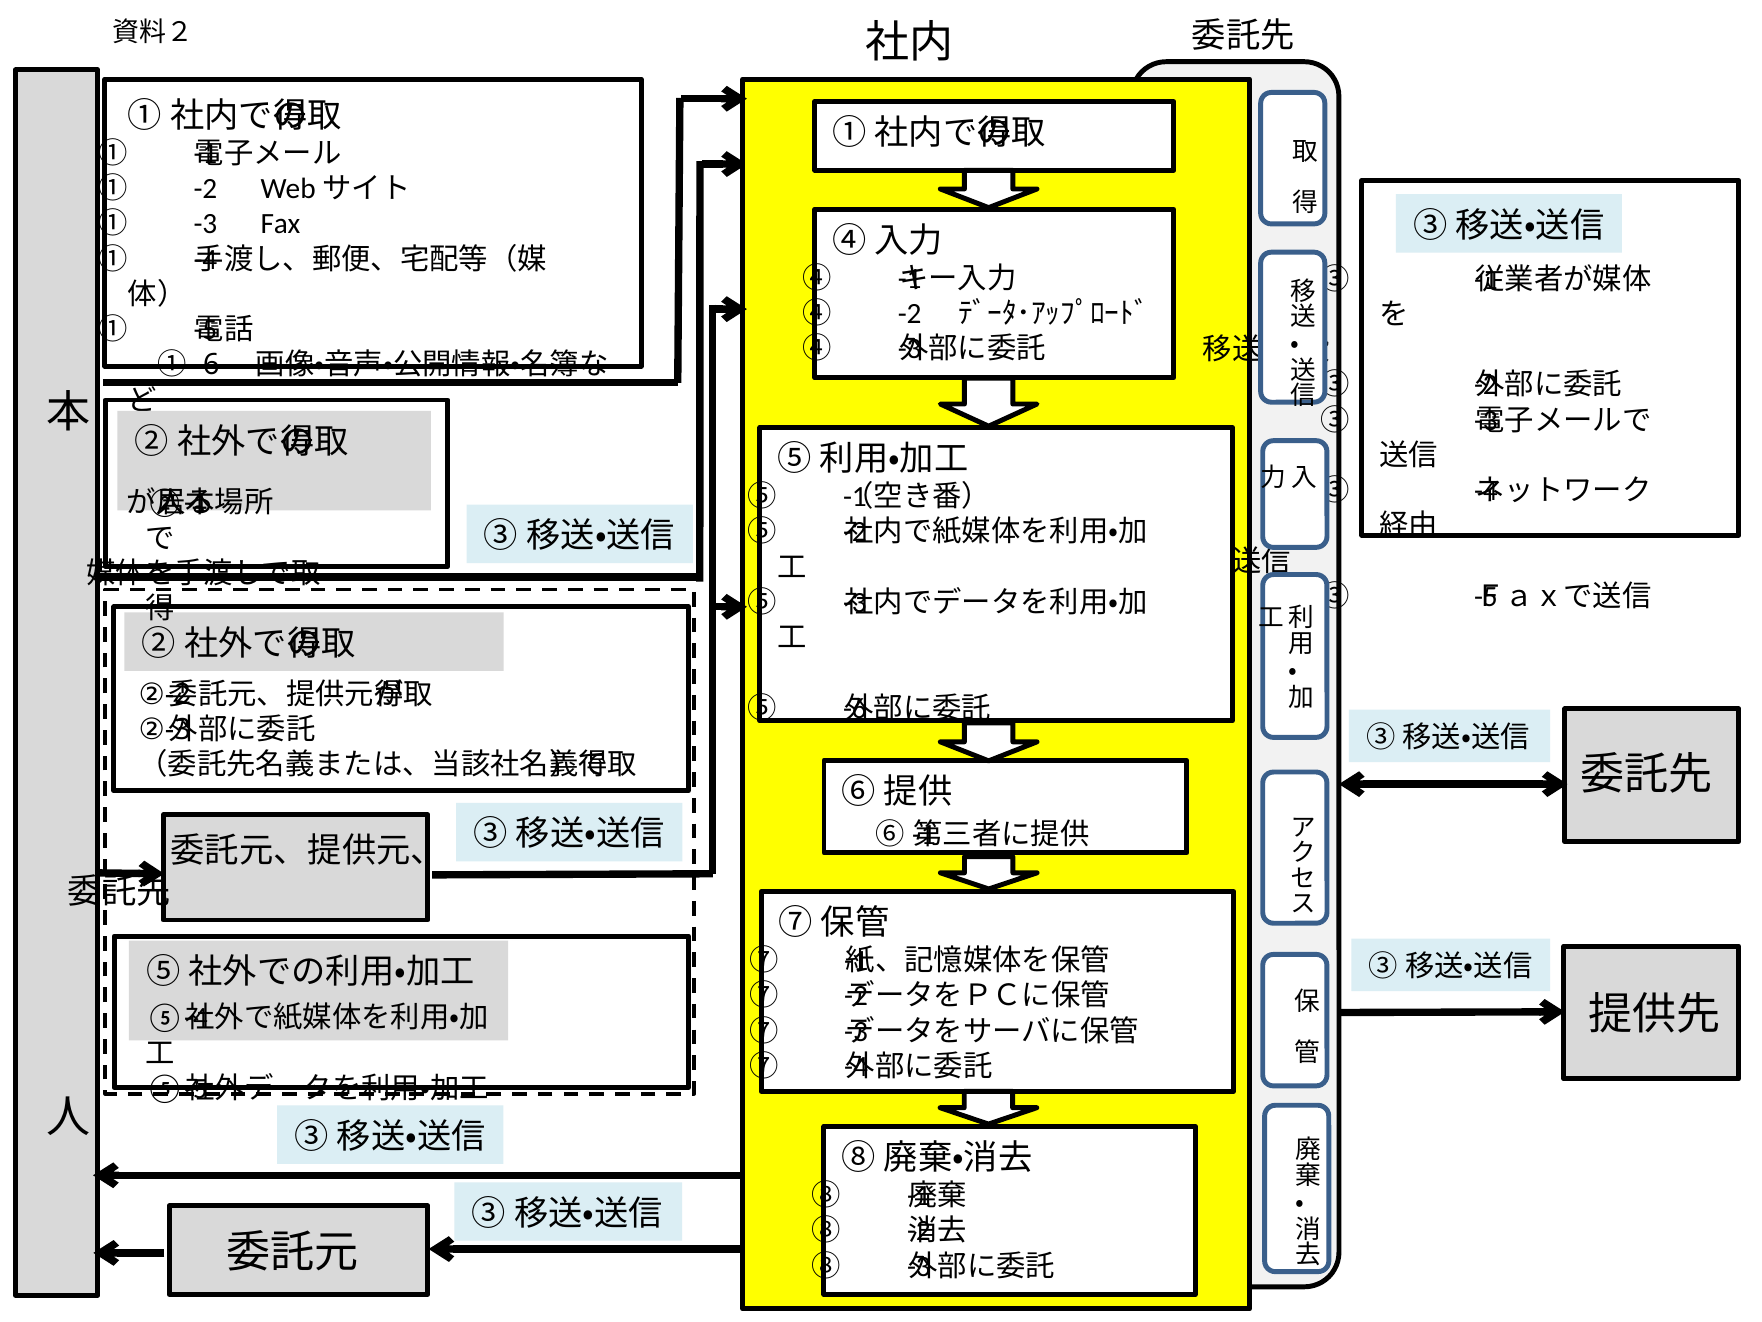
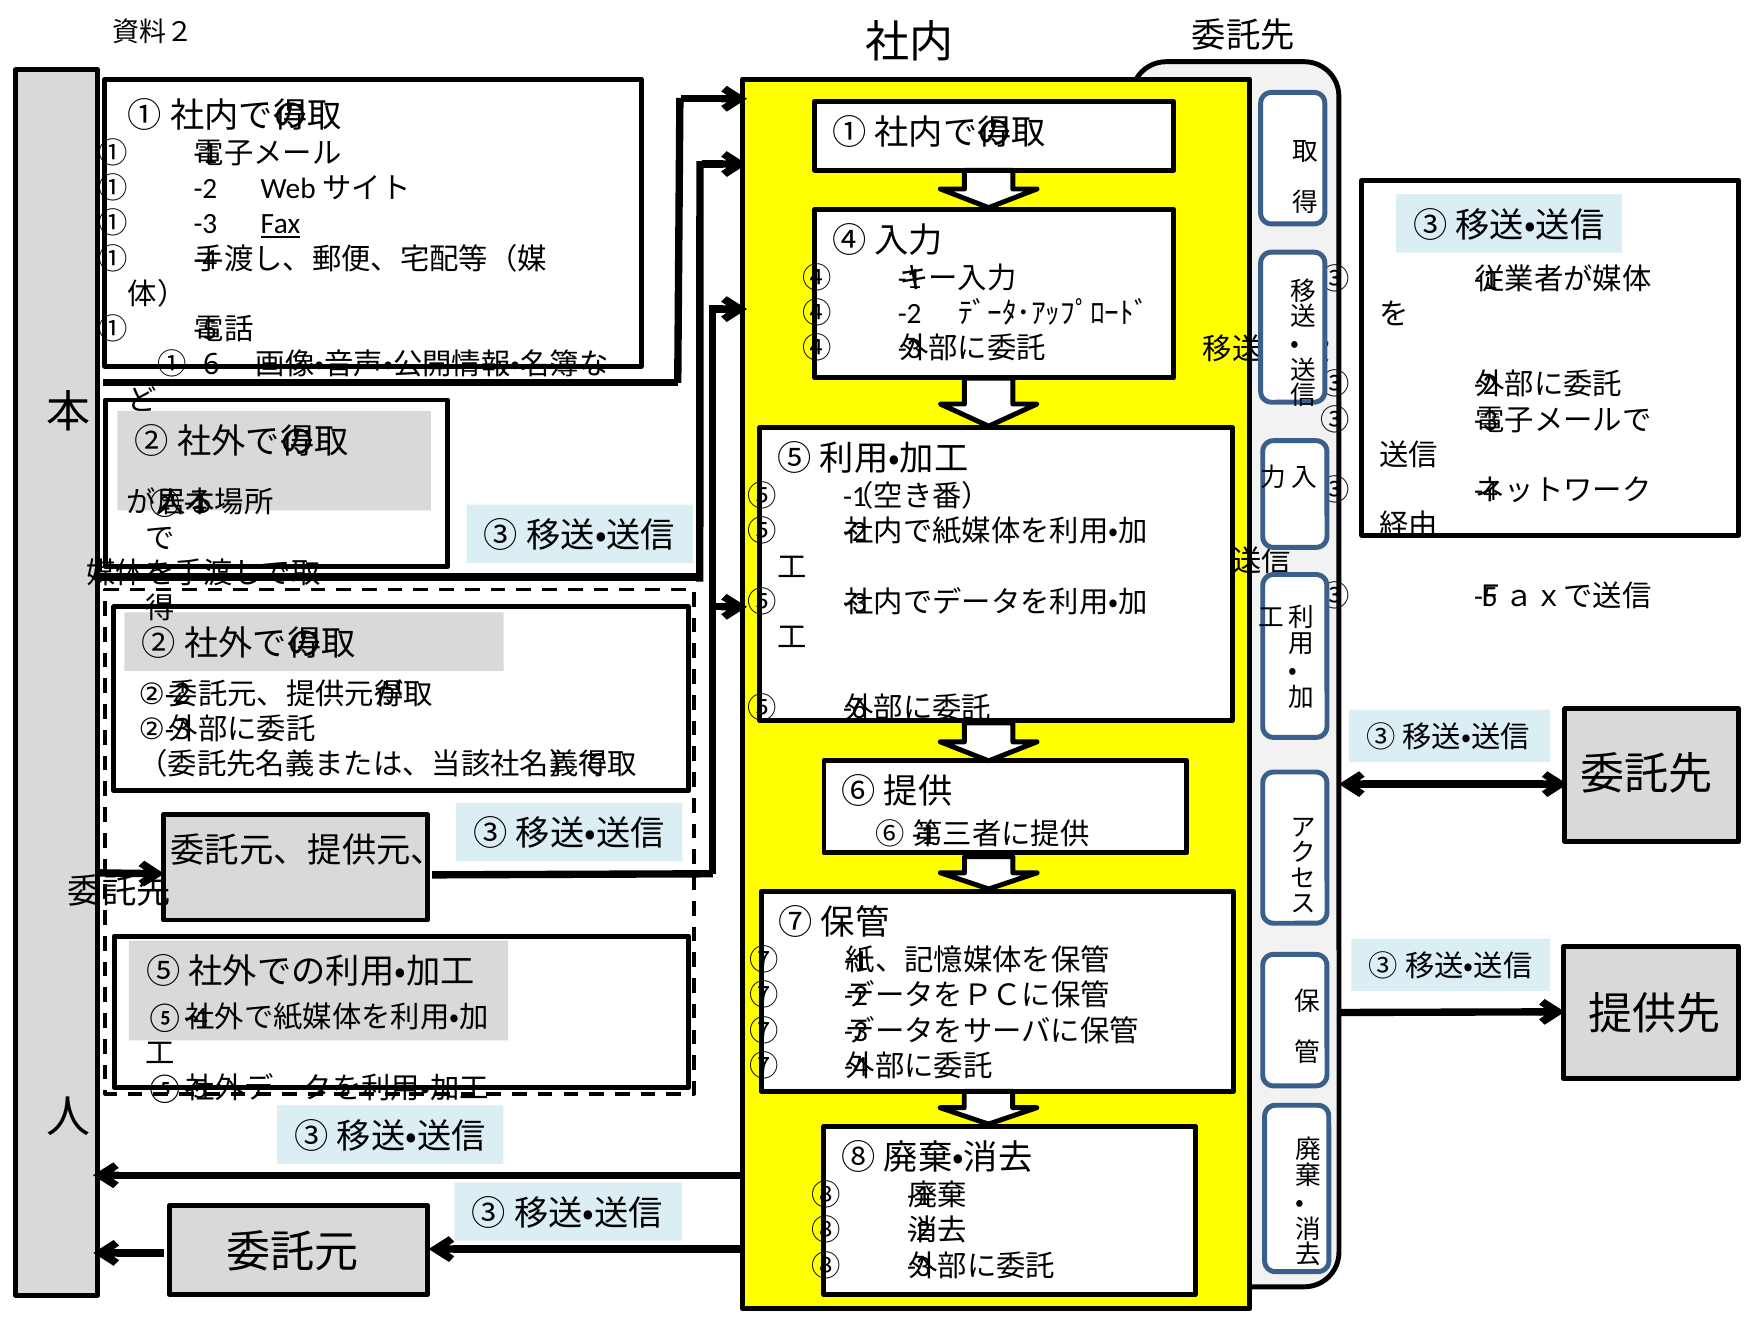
Fax underline: none -> present (280, 224)
